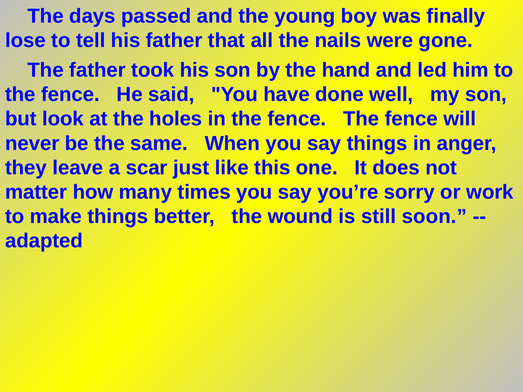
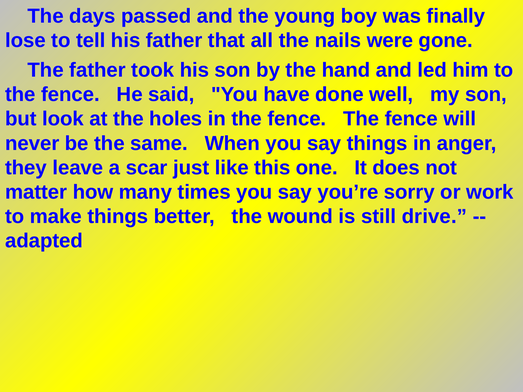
soon: soon -> drive (434, 217)
